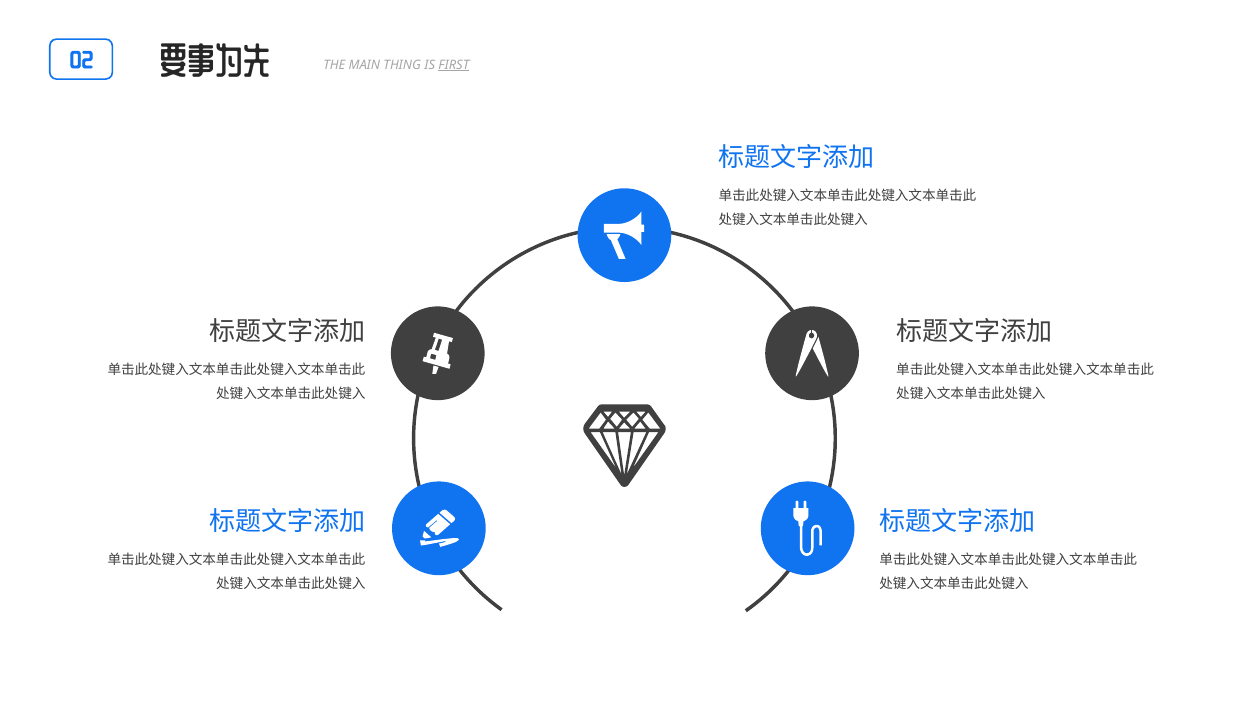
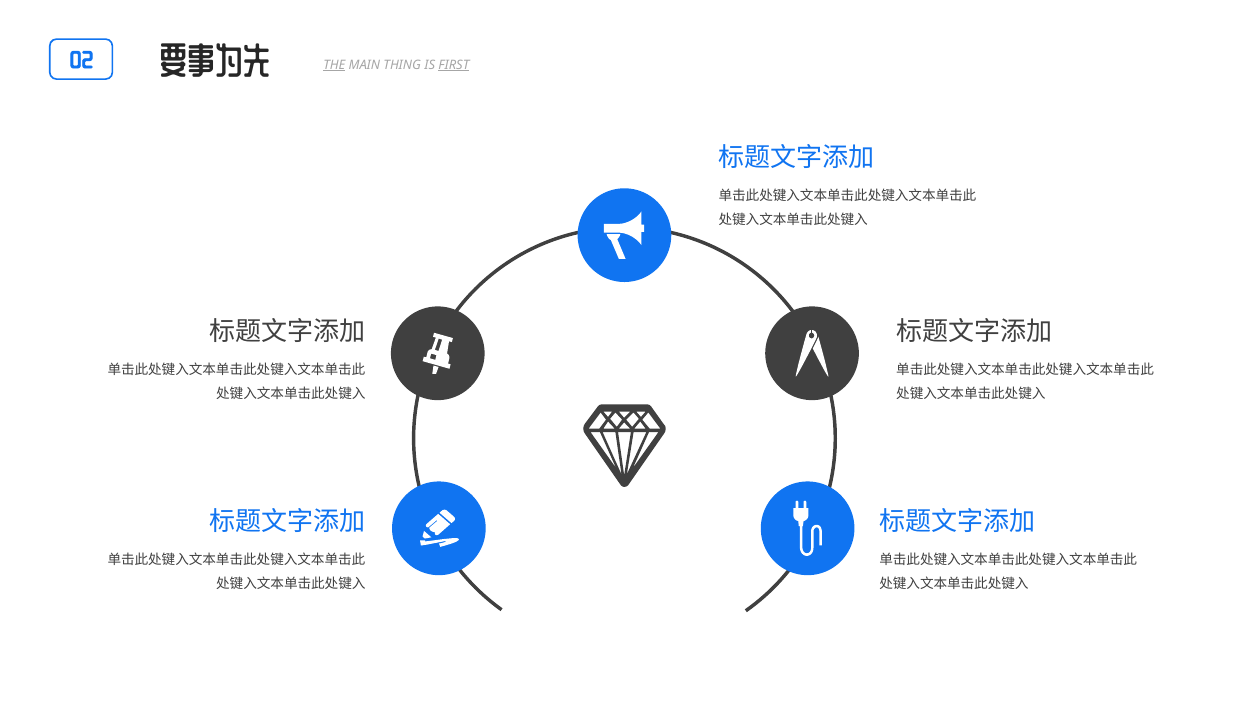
THE underline: none -> present (334, 65)
